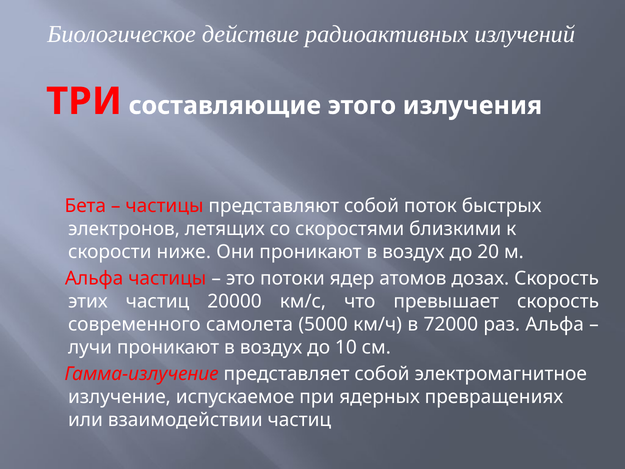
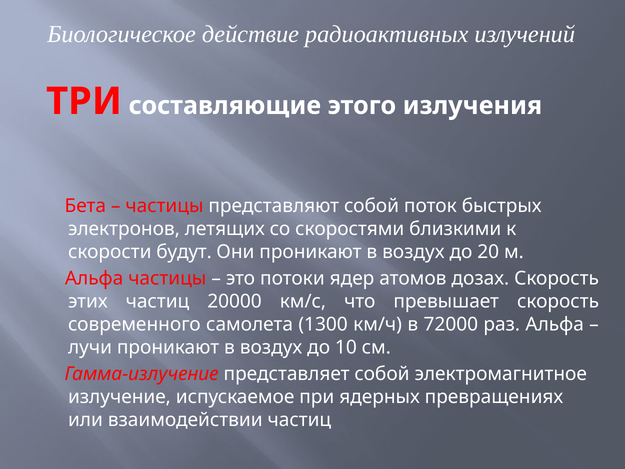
ниже: ниже -> будут (184, 252)
5000: 5000 -> 1300 (323, 324)
